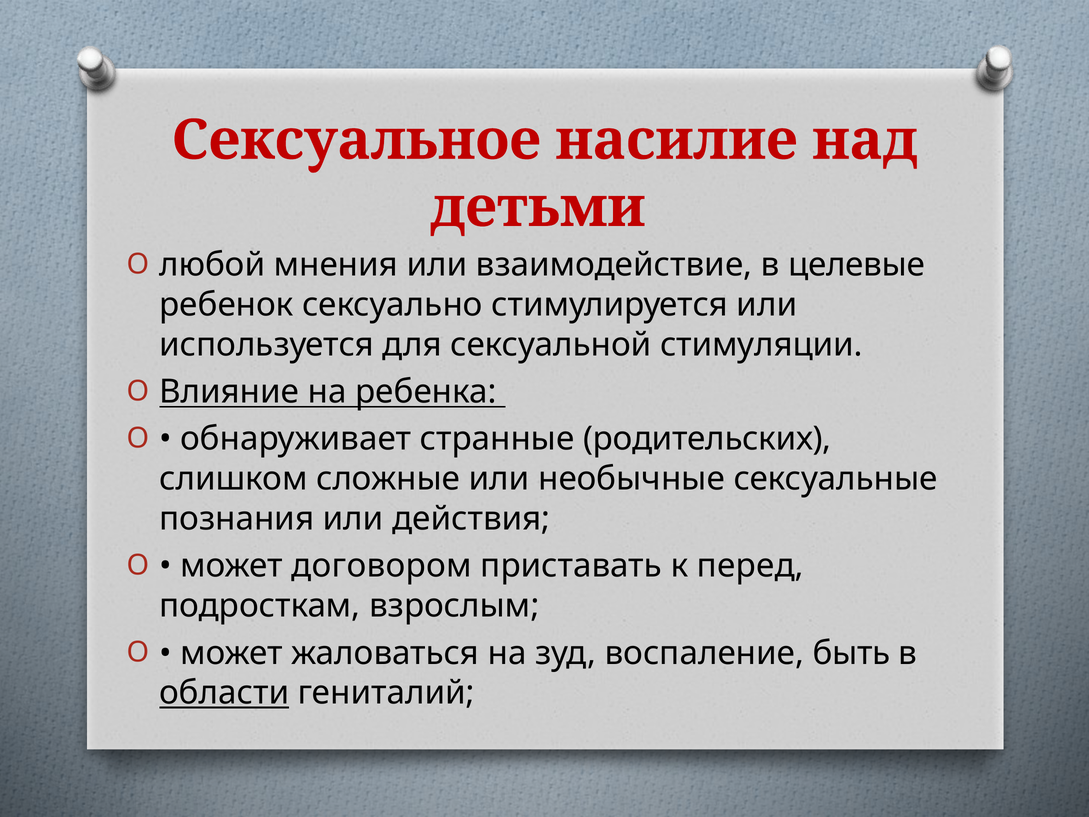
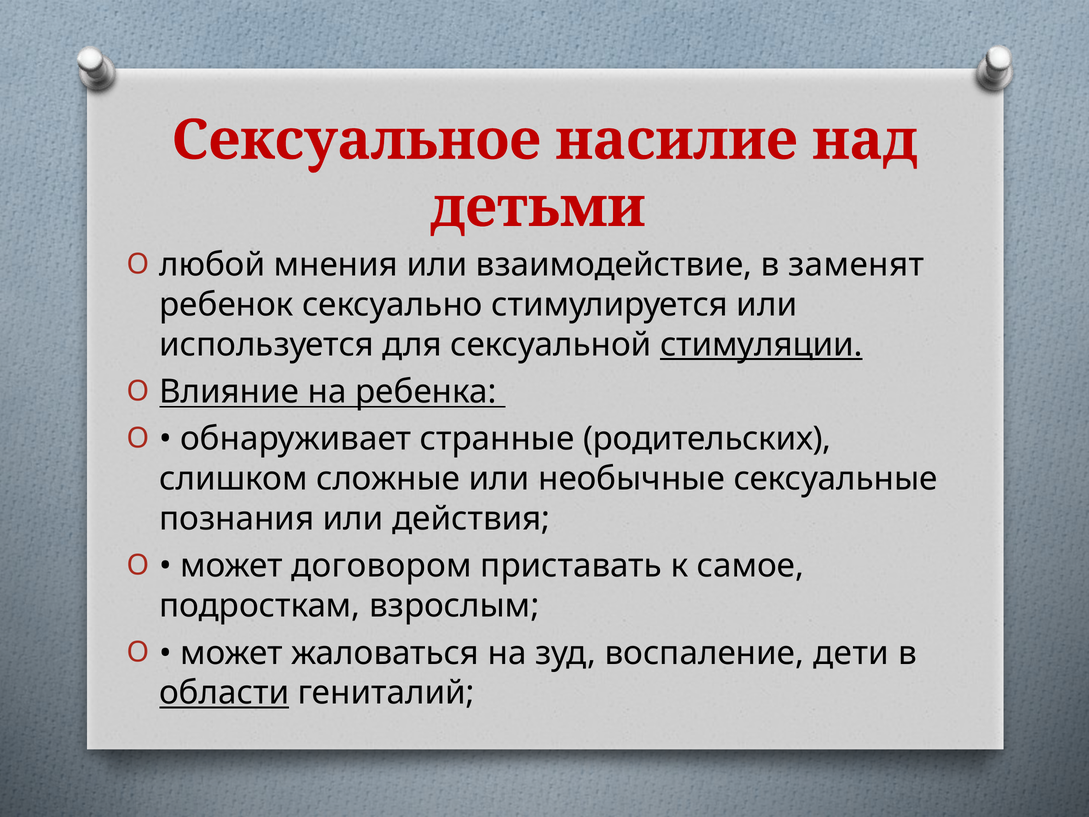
целевые: целевые -> заменят (856, 265)
стимуляции underline: none -> present (761, 344)
перед: перед -> самое (750, 566)
быть: быть -> дети (851, 653)
